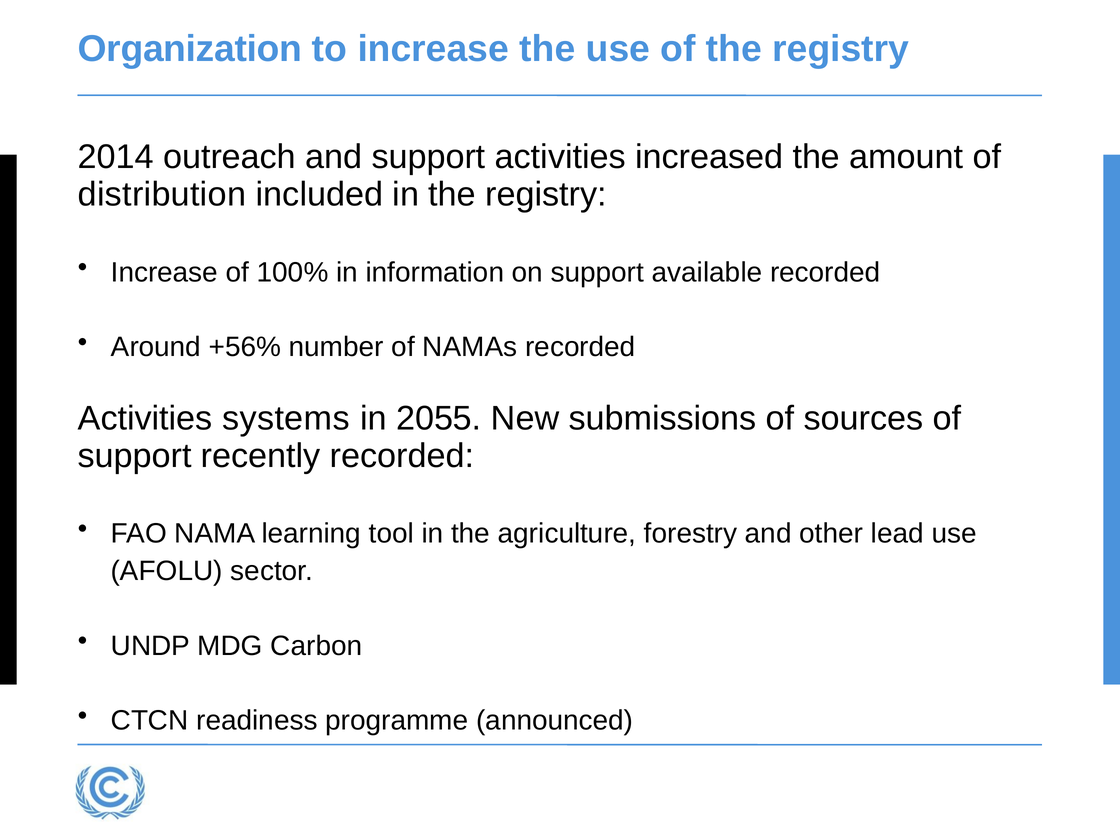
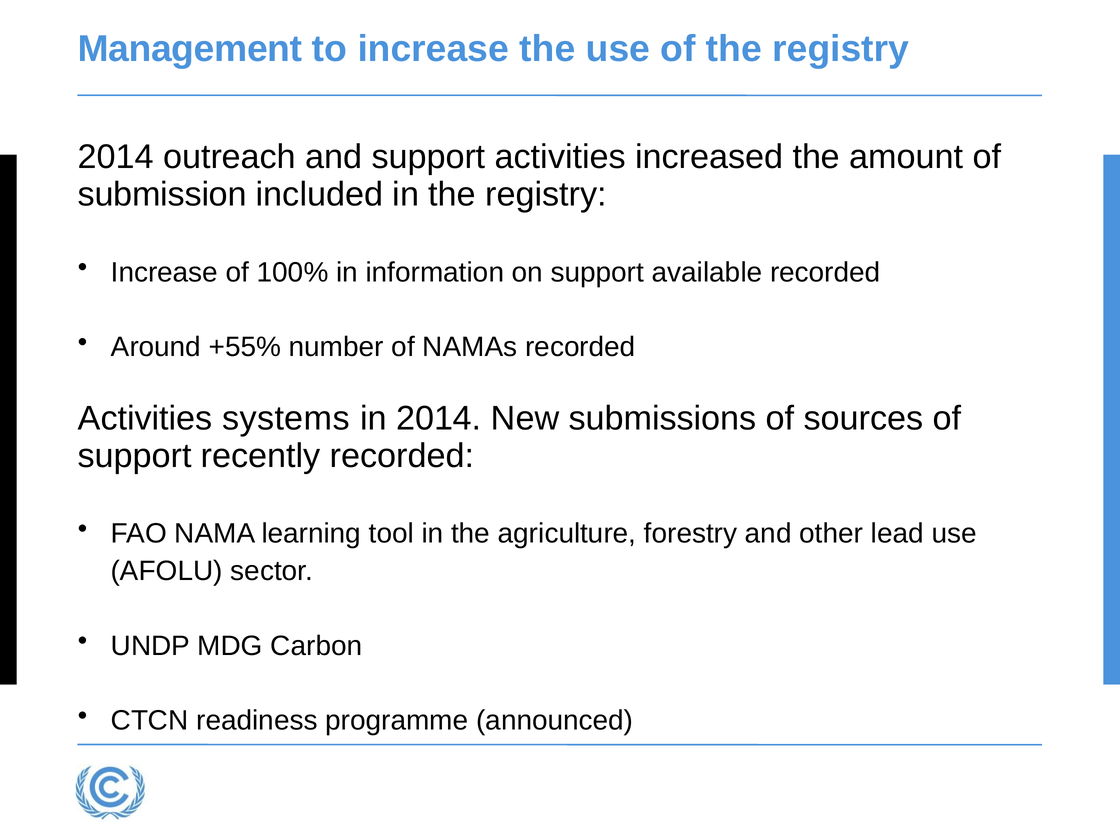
Organization: Organization -> Management (190, 49)
distribution: distribution -> submission (162, 194)
+56%: +56% -> +55% (245, 347)
in 2055: 2055 -> 2014 (439, 418)
